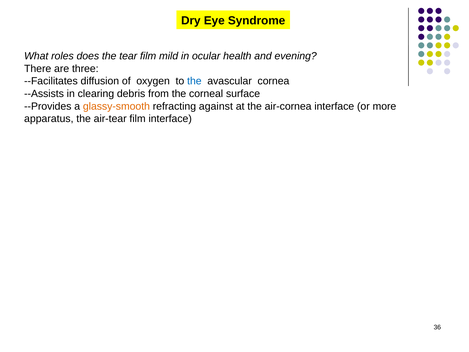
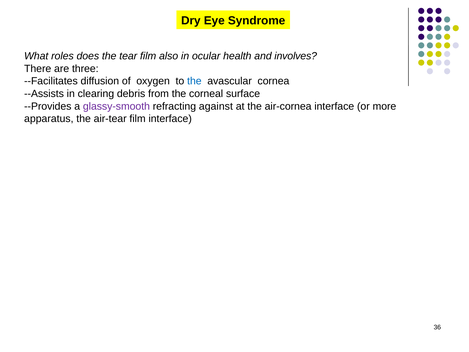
mild: mild -> also (169, 56)
evening: evening -> involves (296, 56)
glassy-smooth colour: orange -> purple (116, 106)
